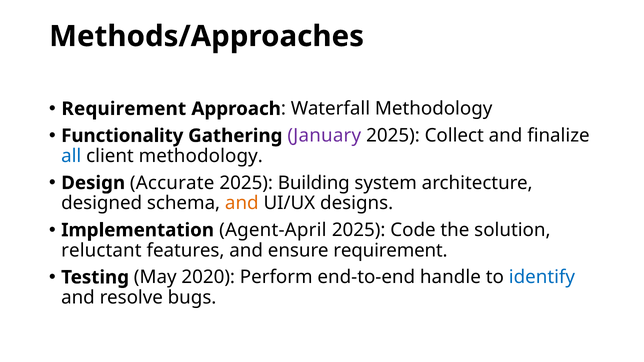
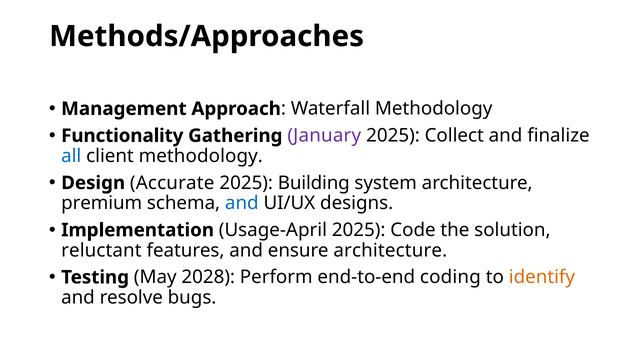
Requirement: Requirement -> Management (124, 109)
designed: designed -> premium (102, 203)
and colour: orange -> blue (242, 203)
Agent-April: Agent-April -> Usage-April (273, 230)
ensure requirement: requirement -> architecture (390, 250)
2020: 2020 -> 2028 (208, 277)
handle: handle -> coding (450, 277)
identify colour: blue -> orange (542, 277)
